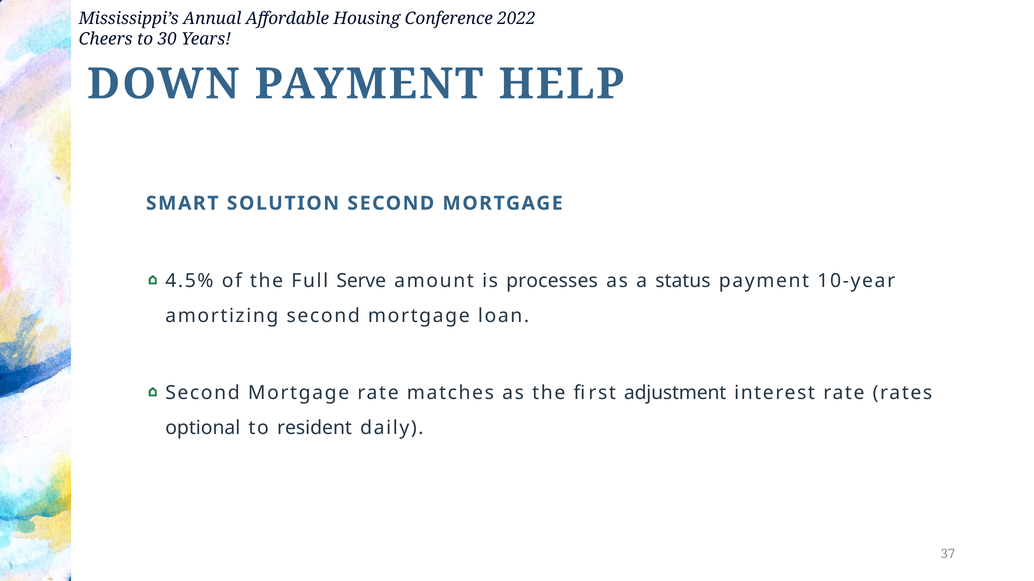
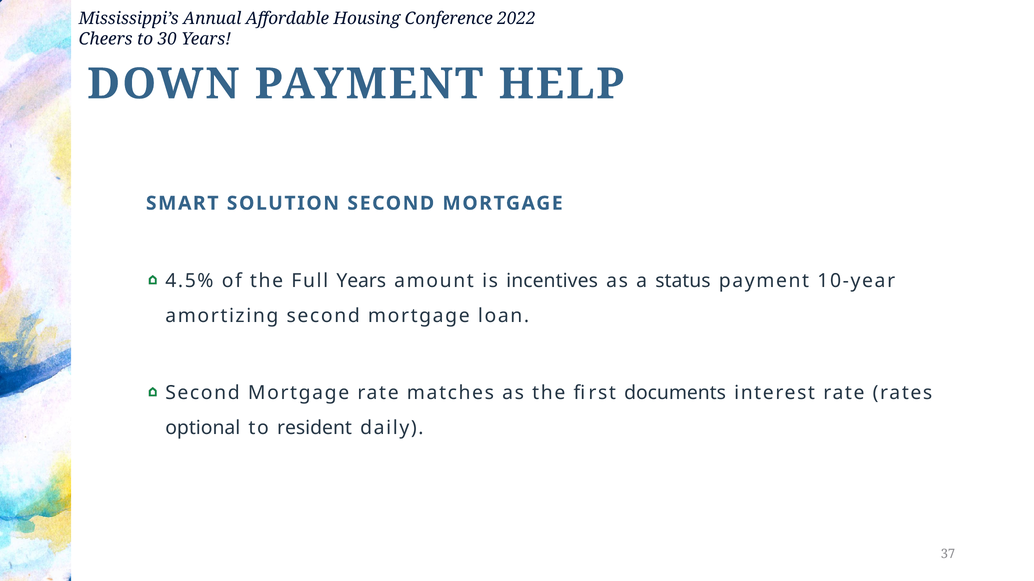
Full Serve: Serve -> Years (361, 281)
processes: processes -> incentives (552, 281)
adjustment: adjustment -> documents (675, 393)
